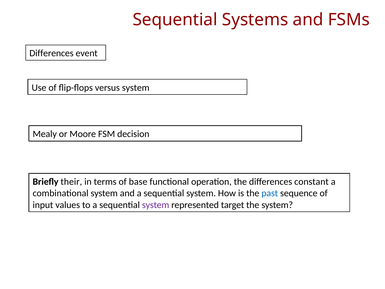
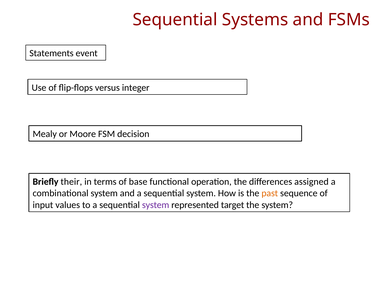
Differences: Differences -> Statements (51, 53)
versus system: system -> integer (136, 88)
constant: constant -> assigned (311, 182)
past colour: blue -> orange (270, 193)
